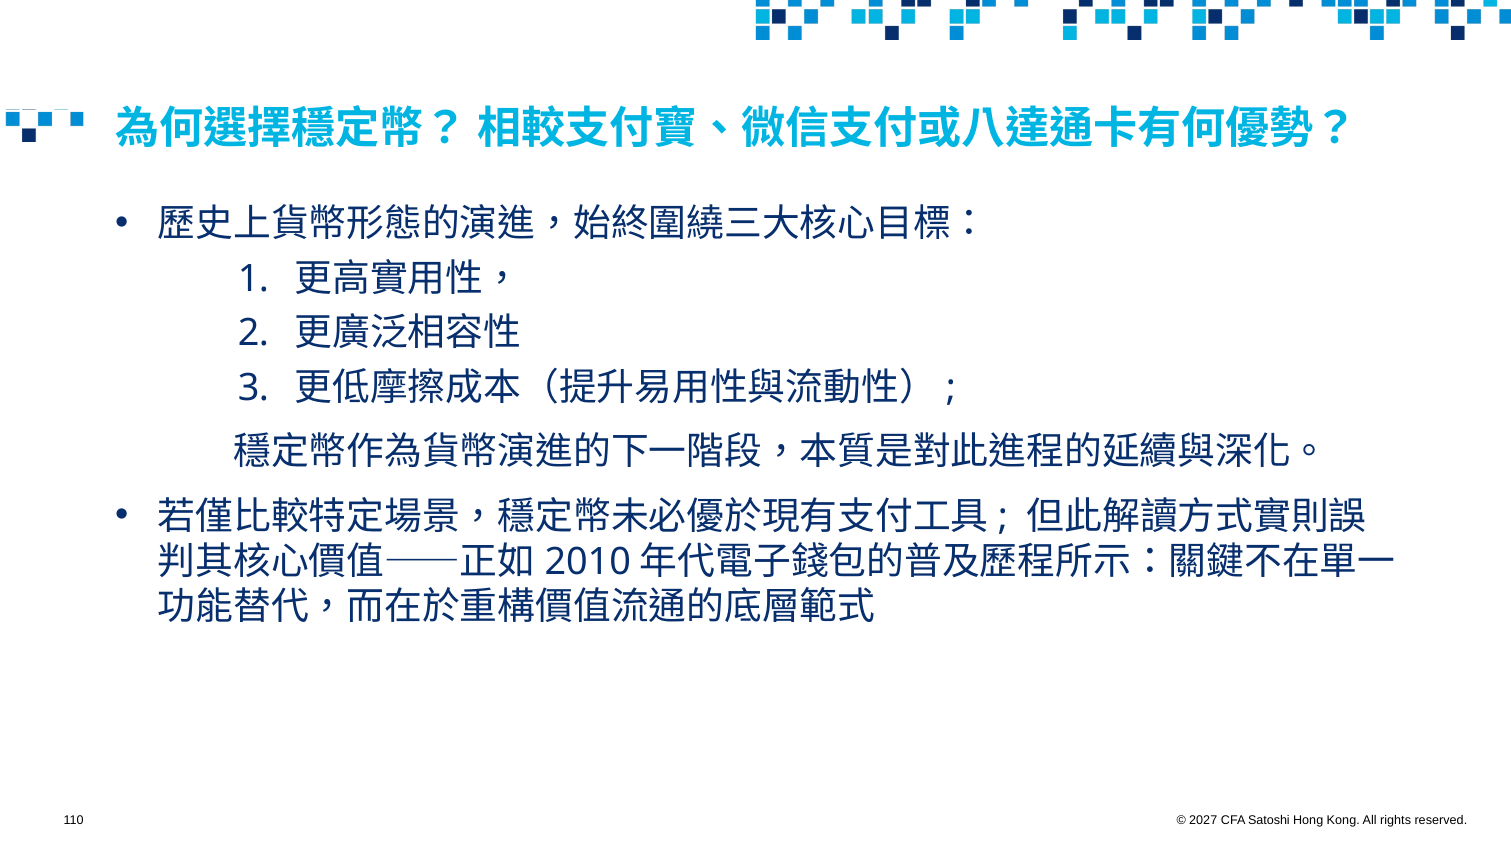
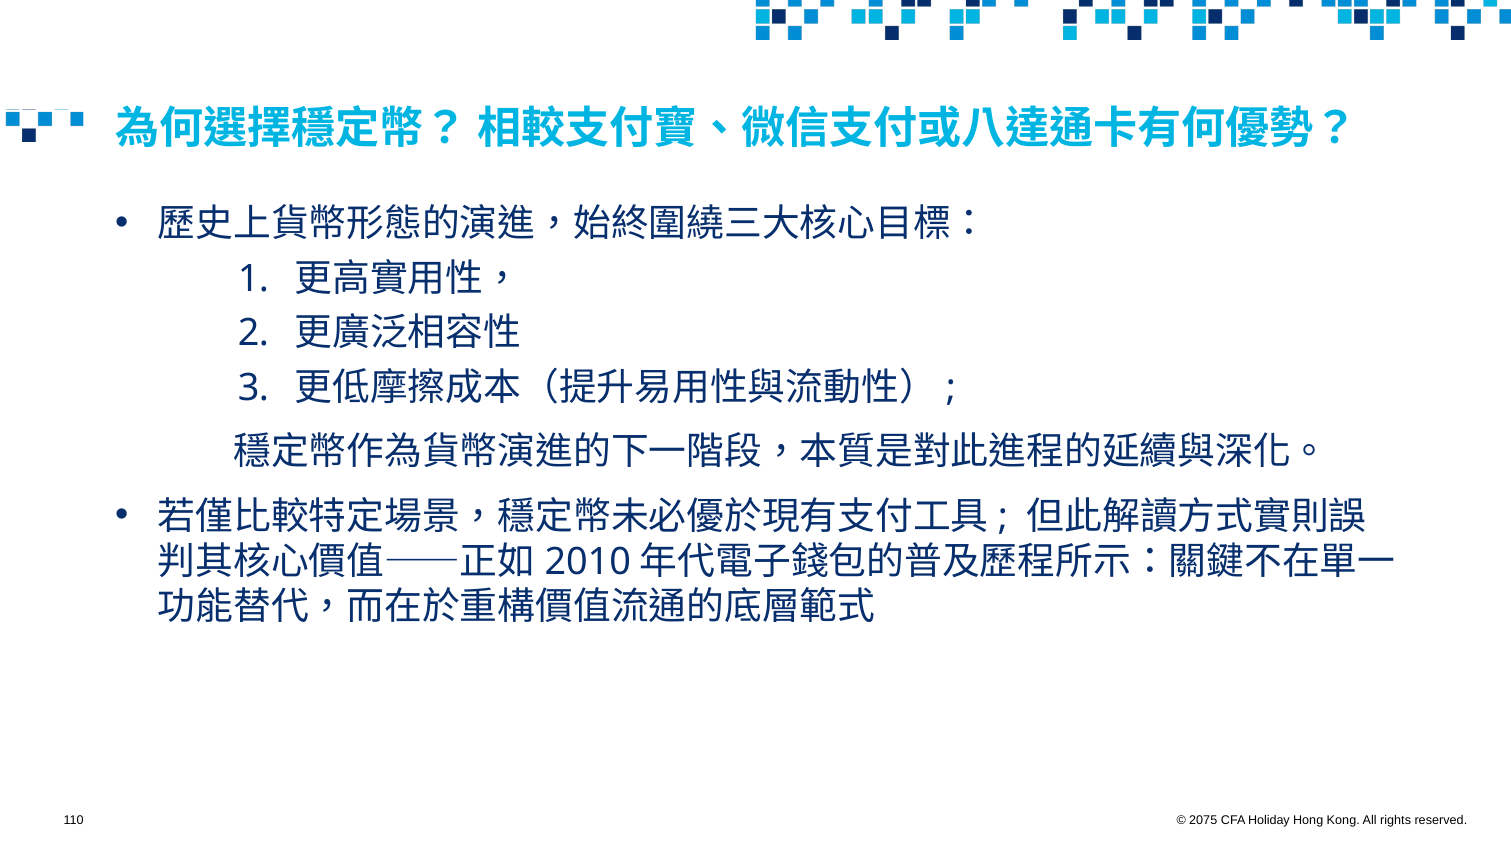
2027: 2027 -> 2075 (1203, 820)
Satoshi: Satoshi -> Holiday (1269, 820)
